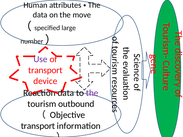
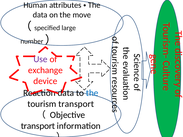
transport: transport -> exchange (45, 70)
the colour: purple -> blue (92, 93)
tourism outbound: outbound -> transport (76, 104)
